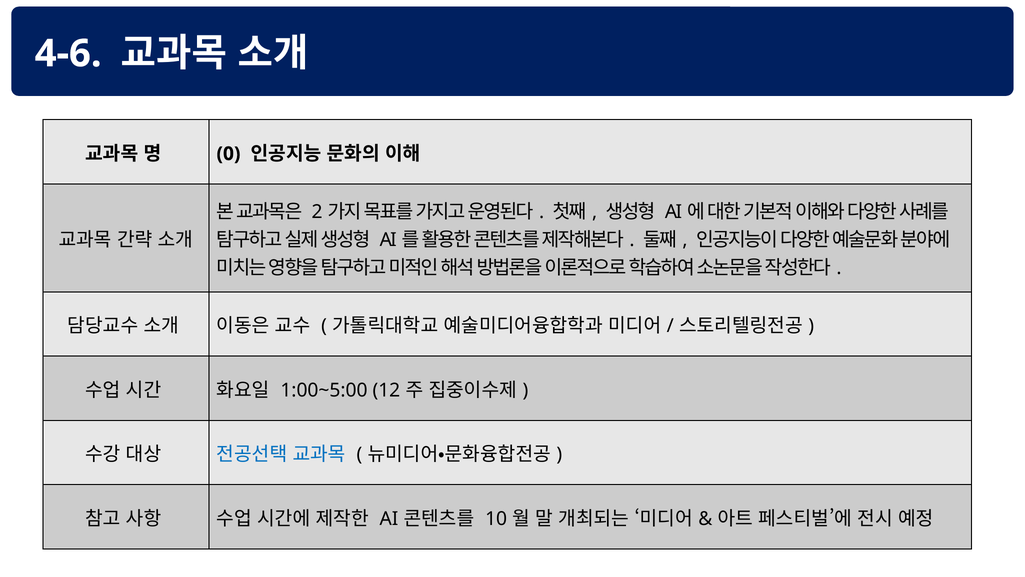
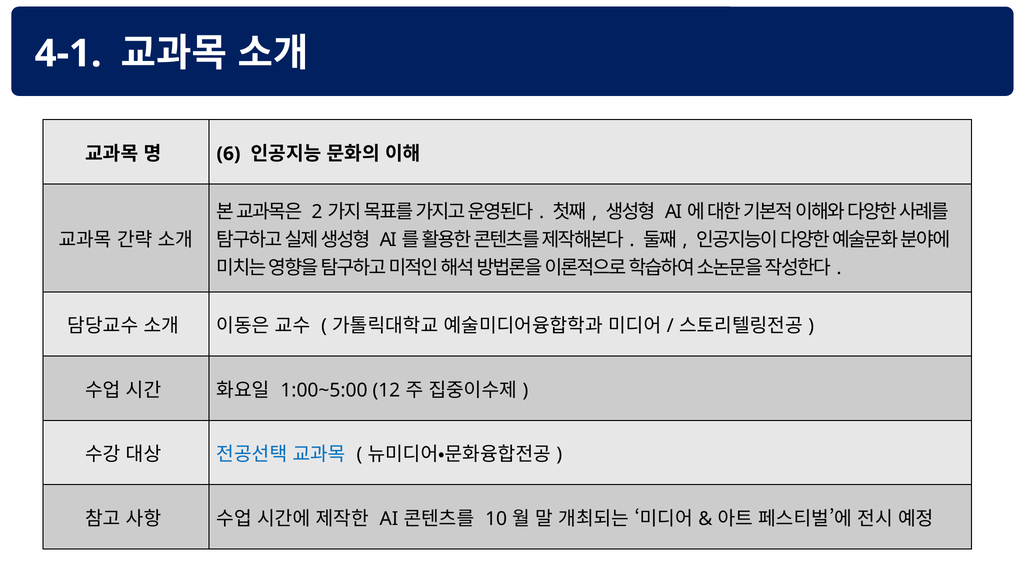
4-6: 4-6 -> 4-1 (68, 54)
0: 0 -> 6 (228, 154)
